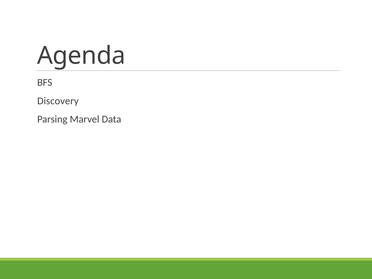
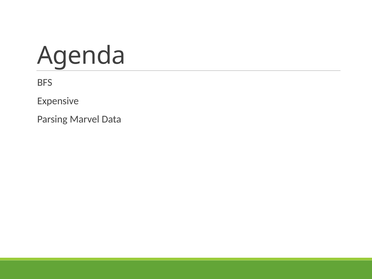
Discovery: Discovery -> Expensive (58, 101)
